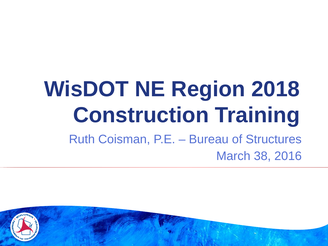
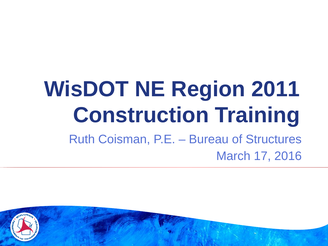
2018: 2018 -> 2011 (276, 89)
38: 38 -> 17 (262, 156)
